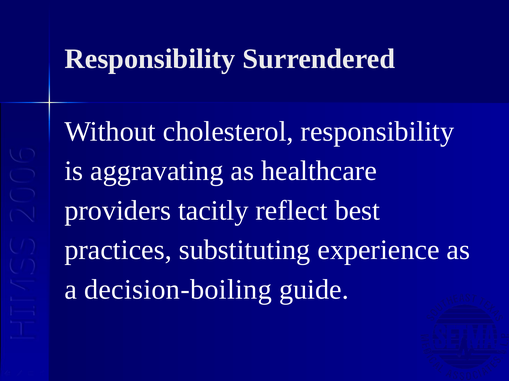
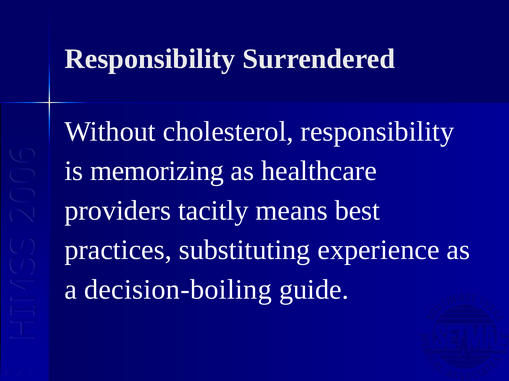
aggravating: aggravating -> memorizing (157, 171)
reflect: reflect -> means (292, 211)
